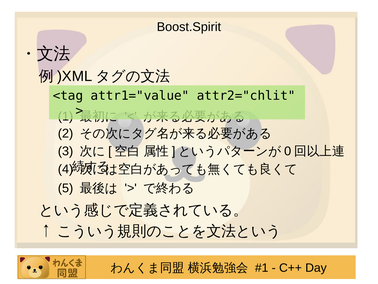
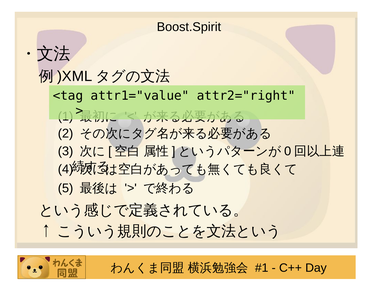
attr2="chlit: attr2="chlit -> attr2="right (246, 95)
